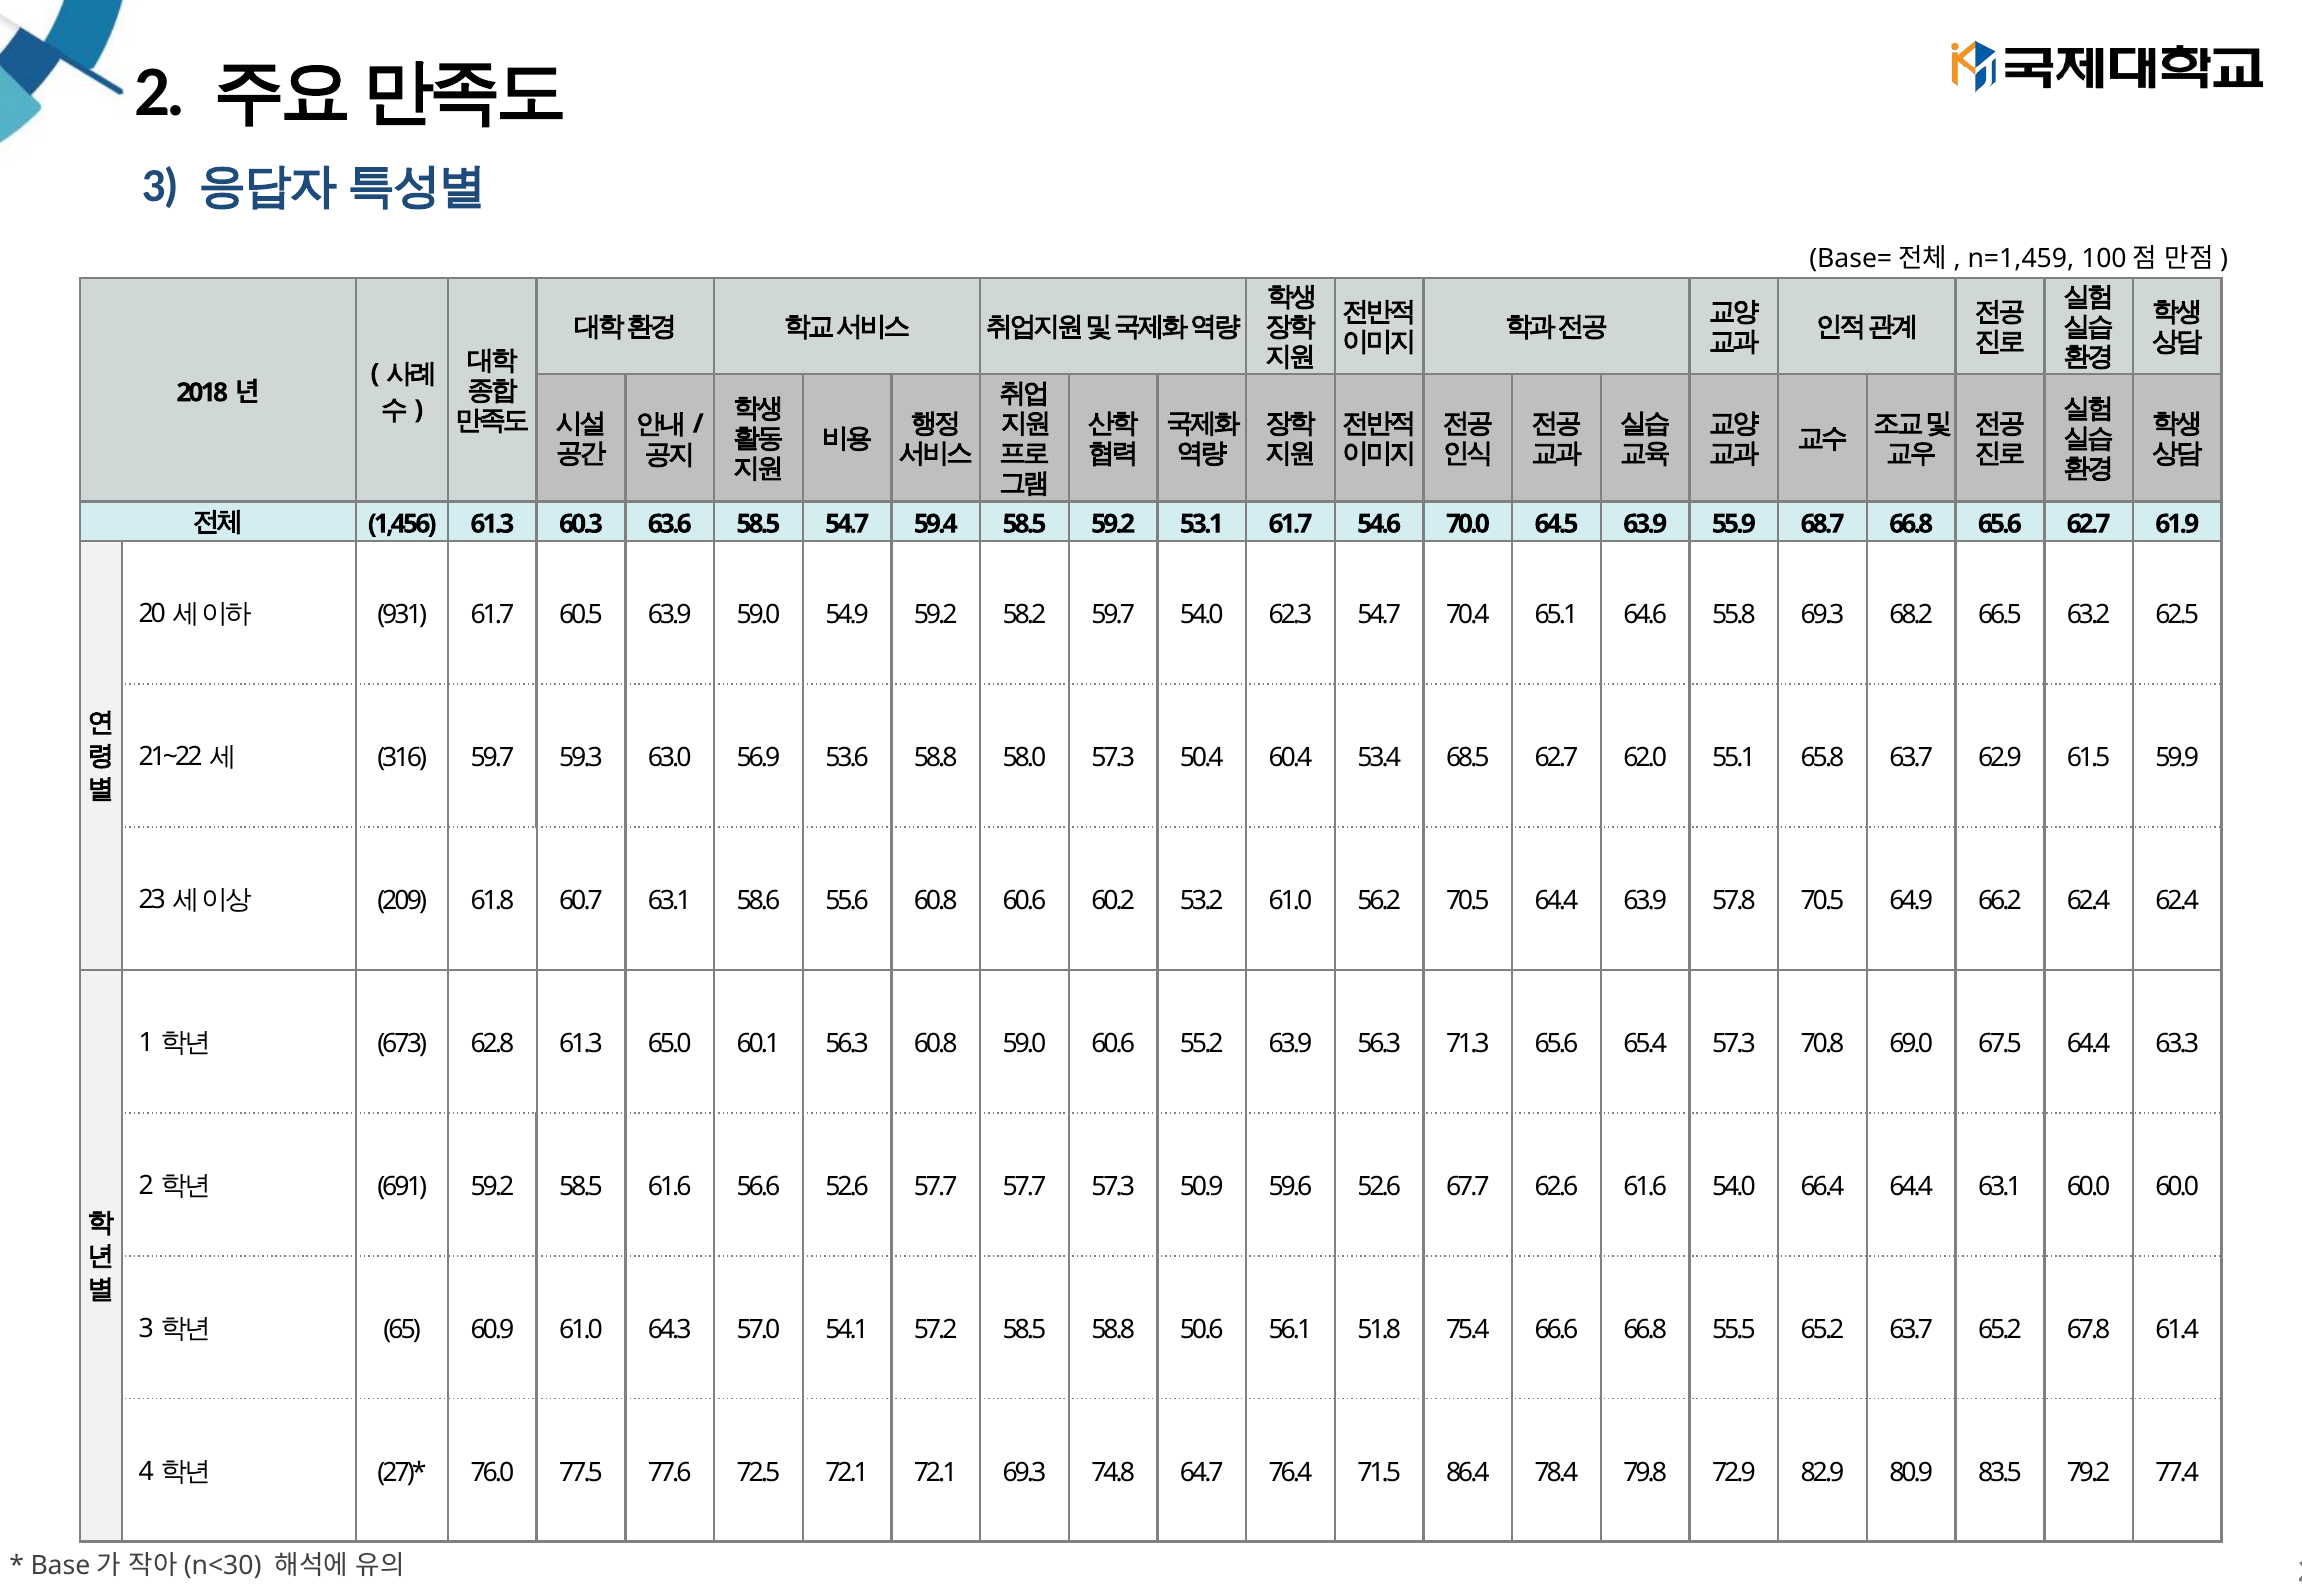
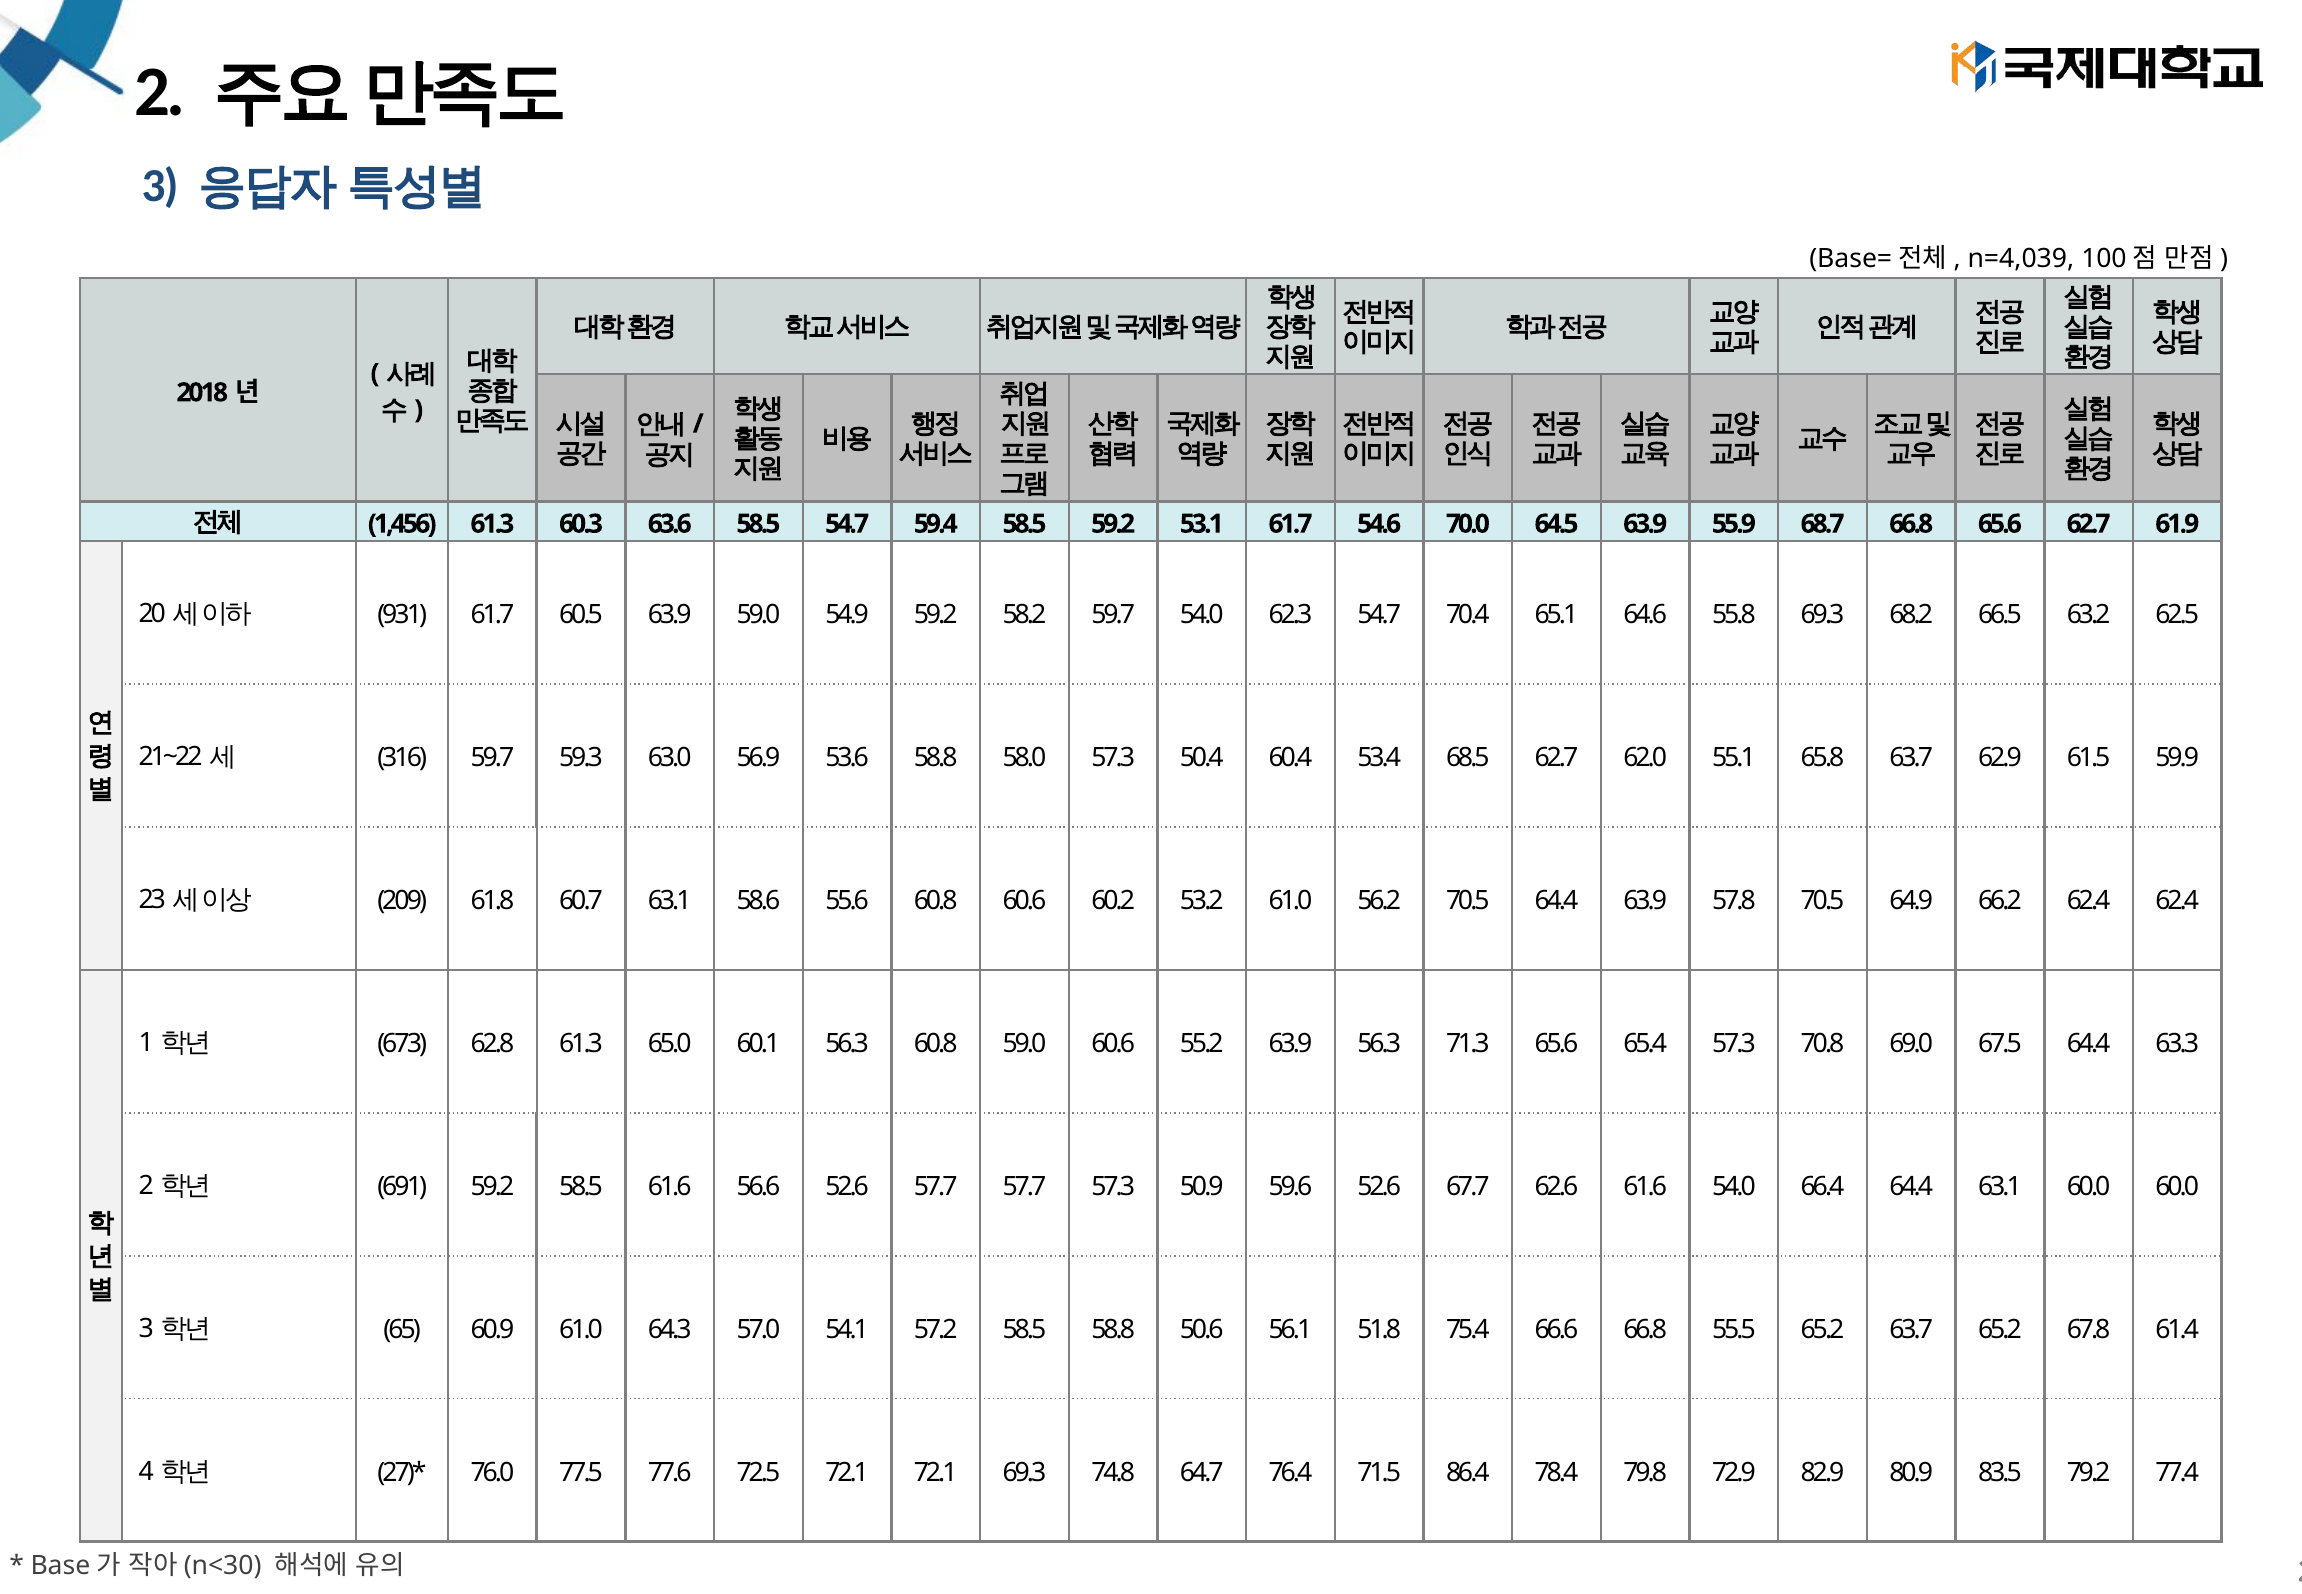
n=1,459: n=1,459 -> n=4,039 (2021, 259)
